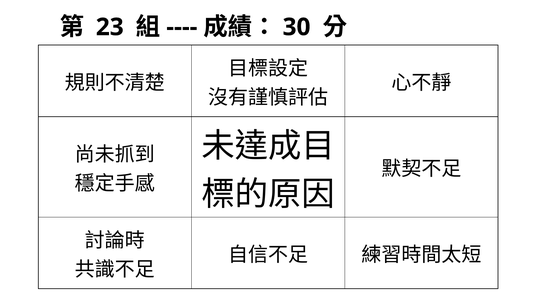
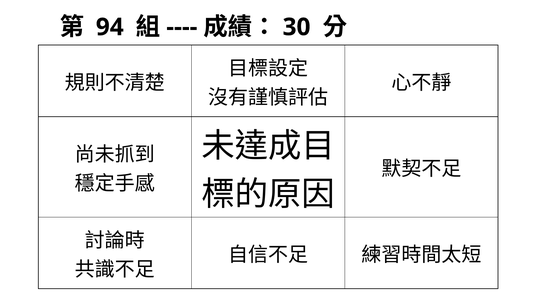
23: 23 -> 94 (110, 27)
